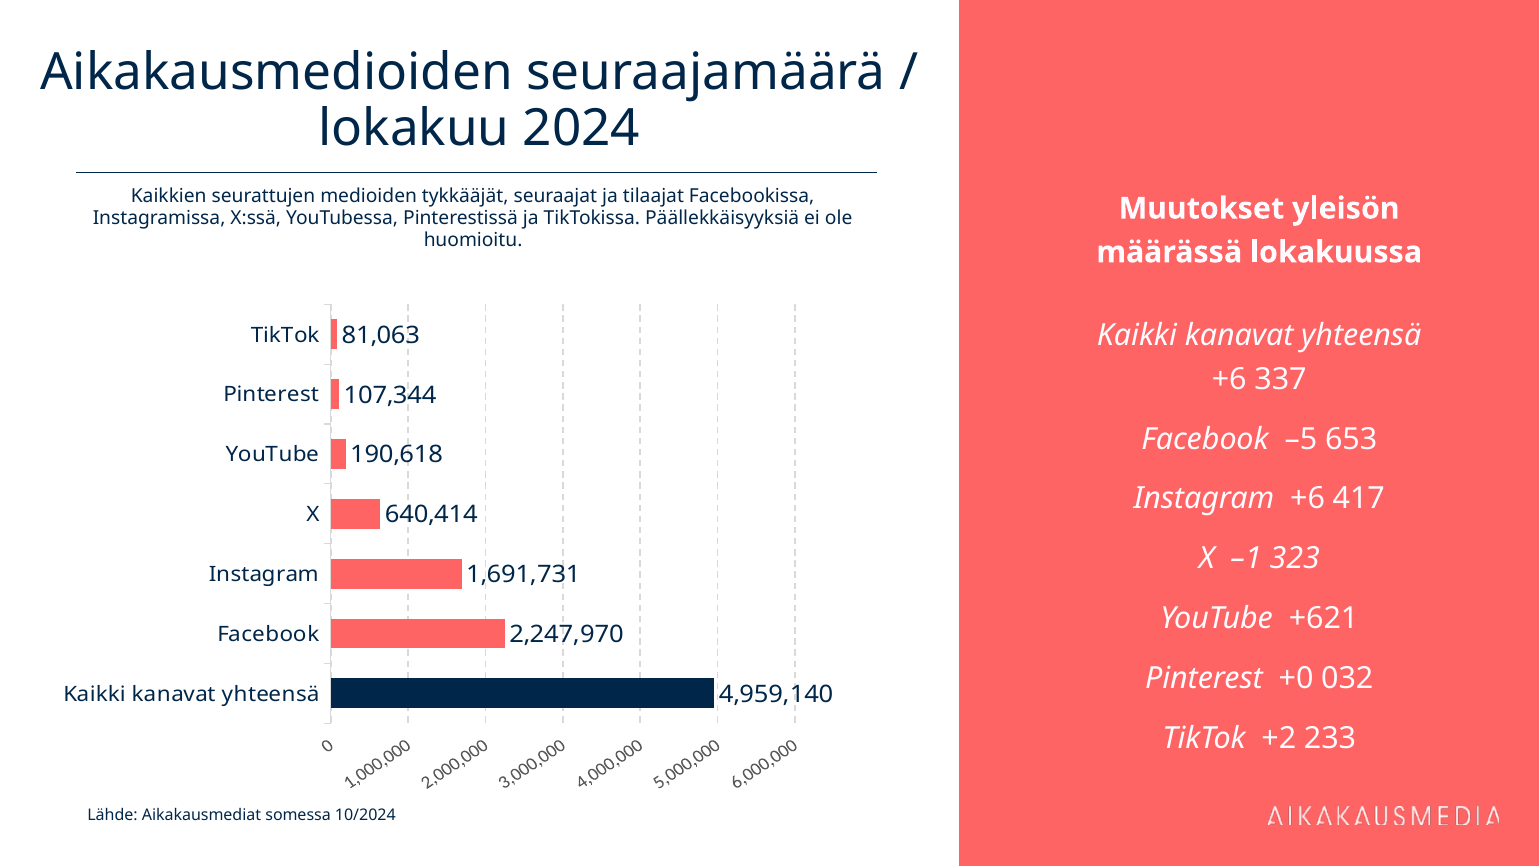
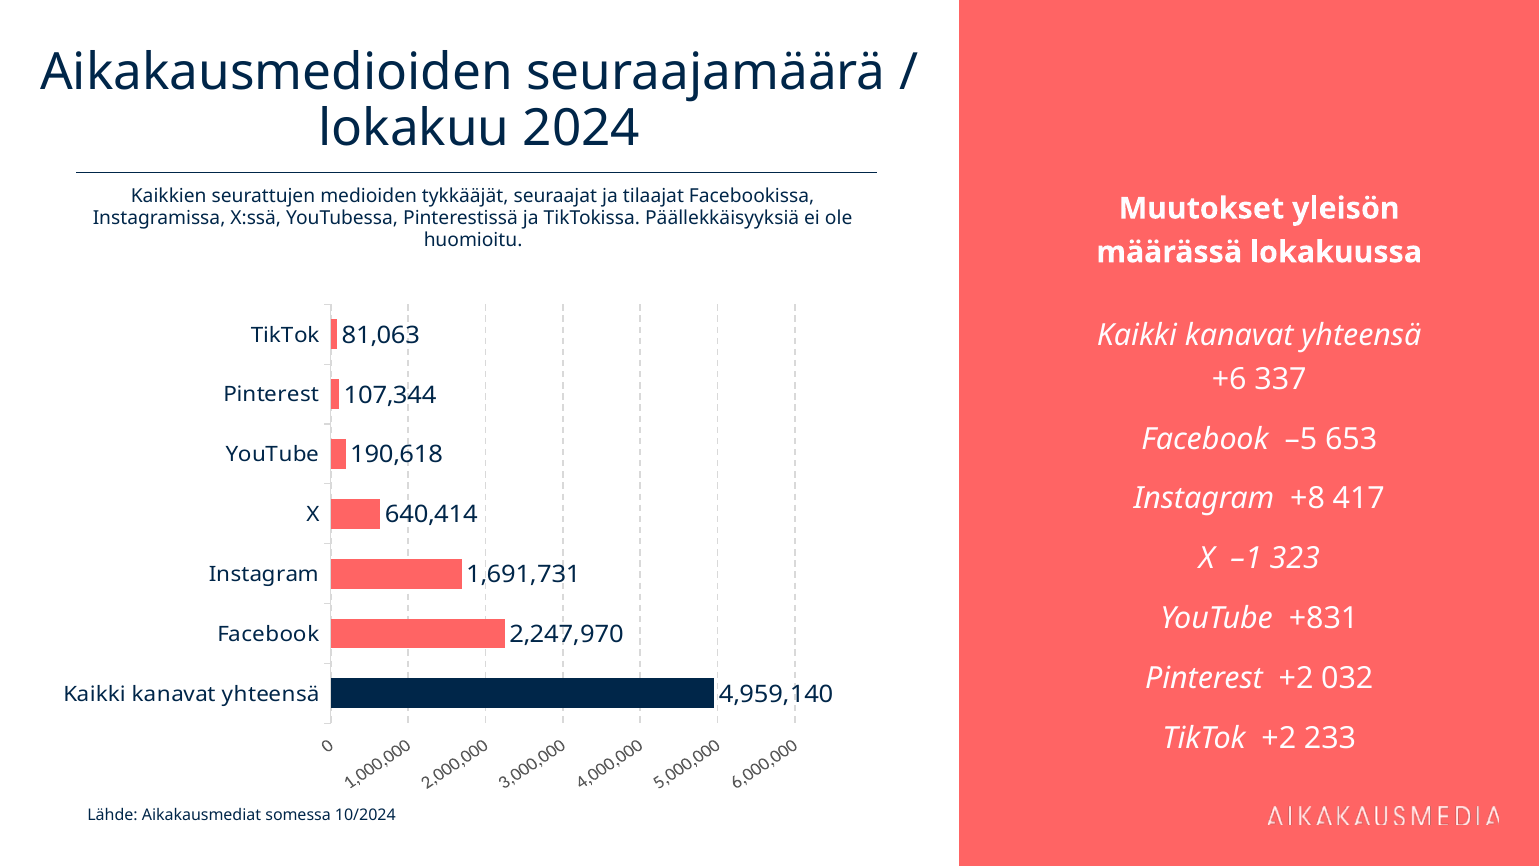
Instagram +6: +6 -> +8 (1308, 499)
+621: +621 -> +831 (1324, 618)
Pinterest +0: +0 -> +2 (1296, 678)
